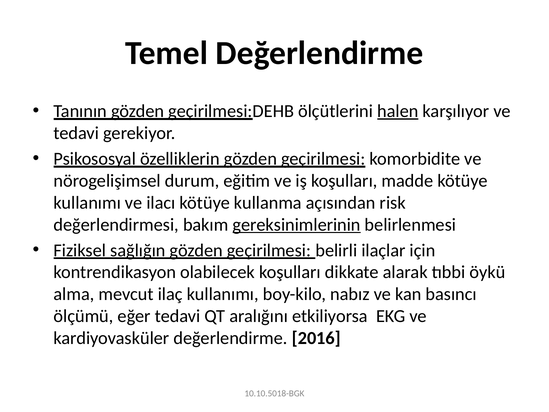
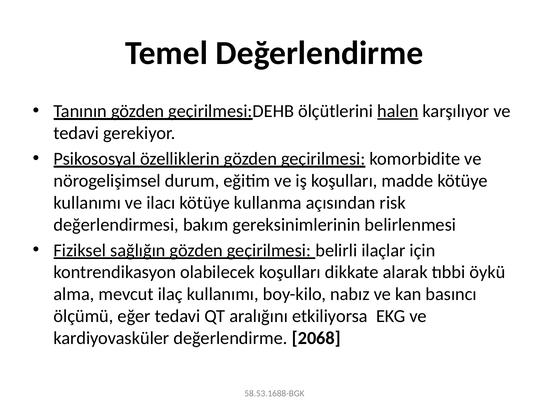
gereksinimlerinin underline: present -> none (297, 225)
2016: 2016 -> 2068 (316, 338)
10.10.5018-BGK: 10.10.5018-BGK -> 58.53.1688-BGK (274, 393)
